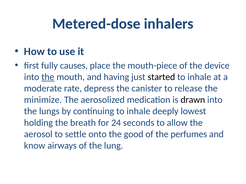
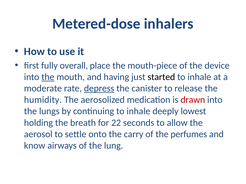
causes: causes -> overall (74, 66)
depress underline: none -> present (99, 89)
minimize: minimize -> humidity (43, 100)
drawn colour: black -> red (193, 100)
24: 24 -> 22 (116, 123)
good: good -> carry (134, 134)
